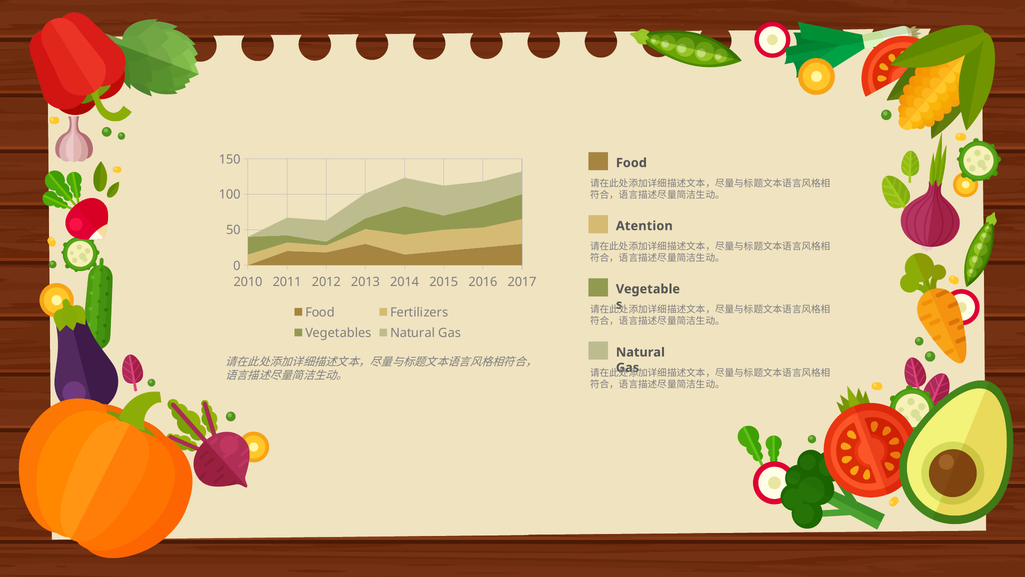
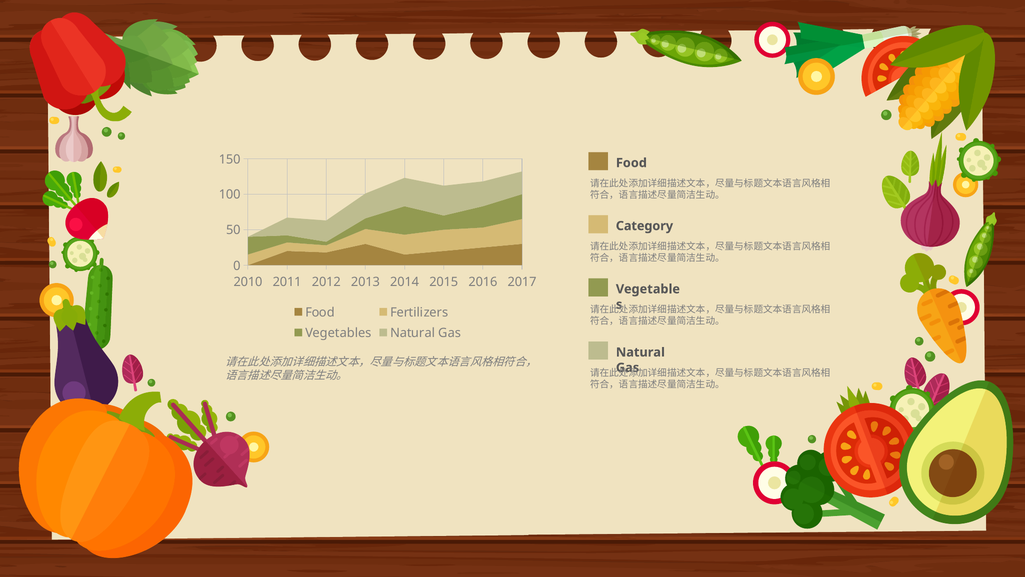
Atention: Atention -> Category (644, 226)
